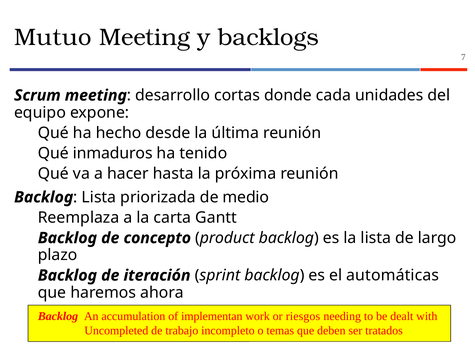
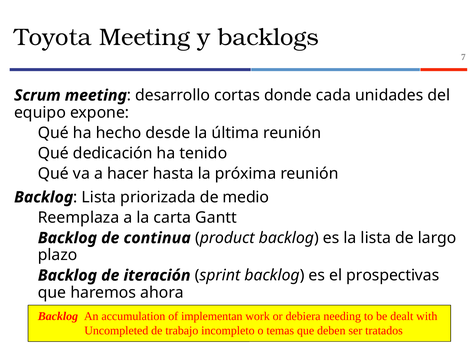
Mutuo: Mutuo -> Toyota (53, 38)
inmaduros: inmaduros -> dedicación (113, 153)
concepto: concepto -> continua (157, 238)
automáticas: automáticas -> prospectivas (393, 276)
riesgos: riesgos -> debiera (303, 316)
